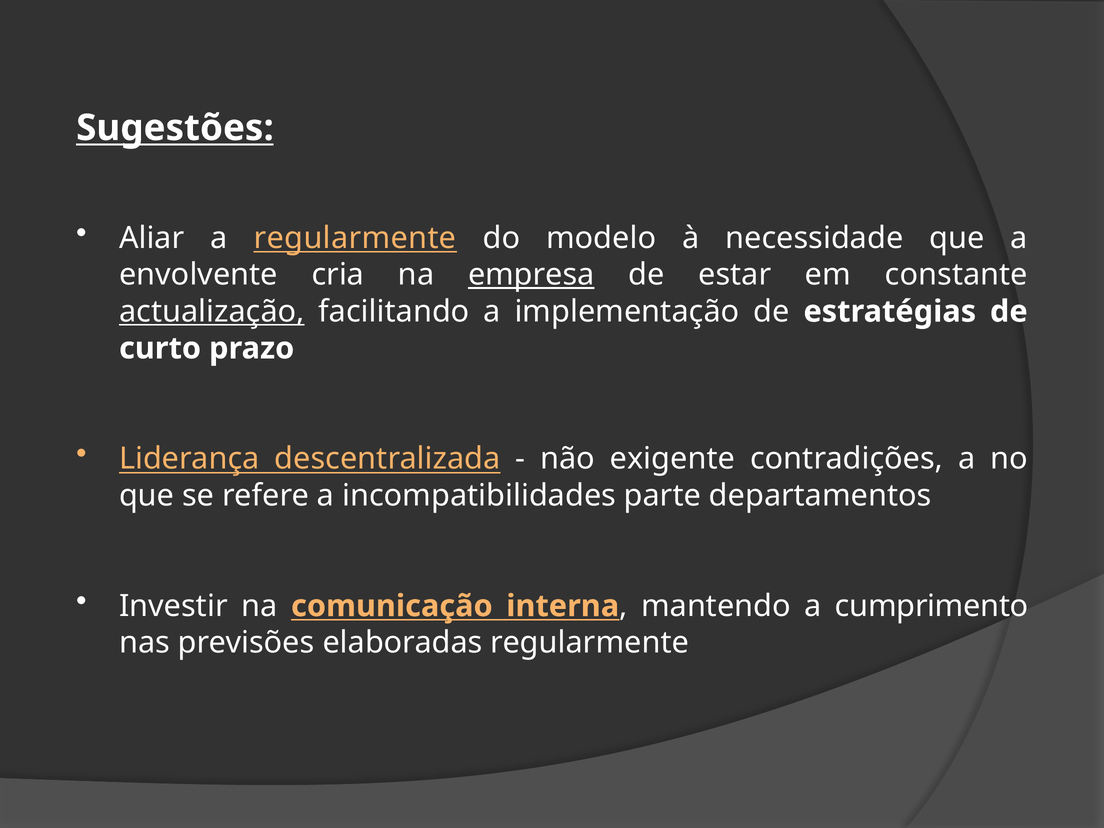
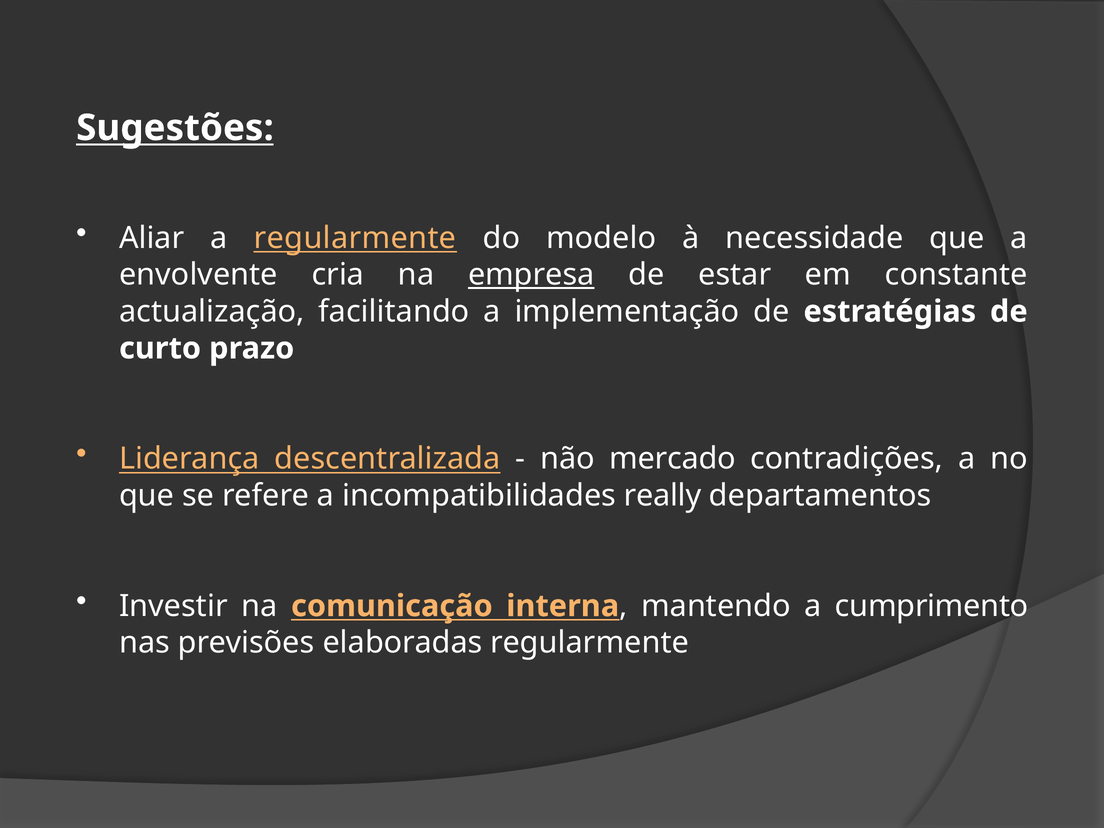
actualização underline: present -> none (212, 312)
exigente: exigente -> mercado (673, 459)
parte: parte -> really (663, 496)
